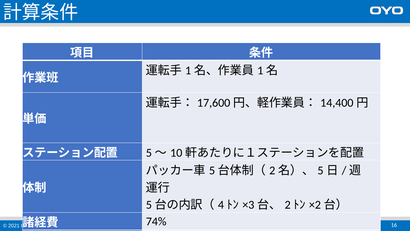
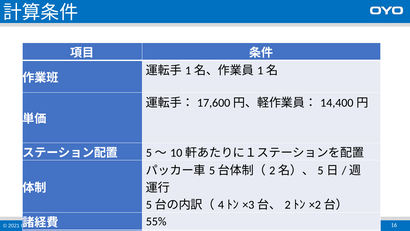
74%: 74% -> 55% (156, 221)
